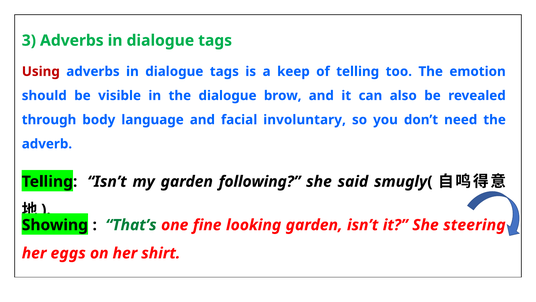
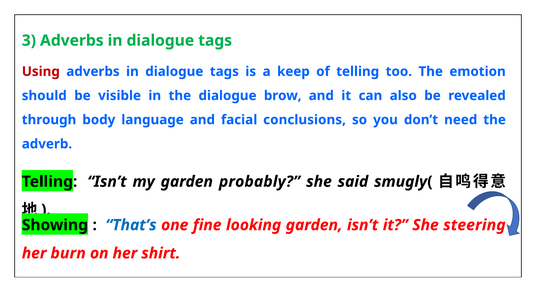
involuntary: involuntary -> conclusions (305, 120)
following: following -> probably (259, 181)
That’s colour: green -> blue (131, 225)
eggs: eggs -> burn (68, 253)
